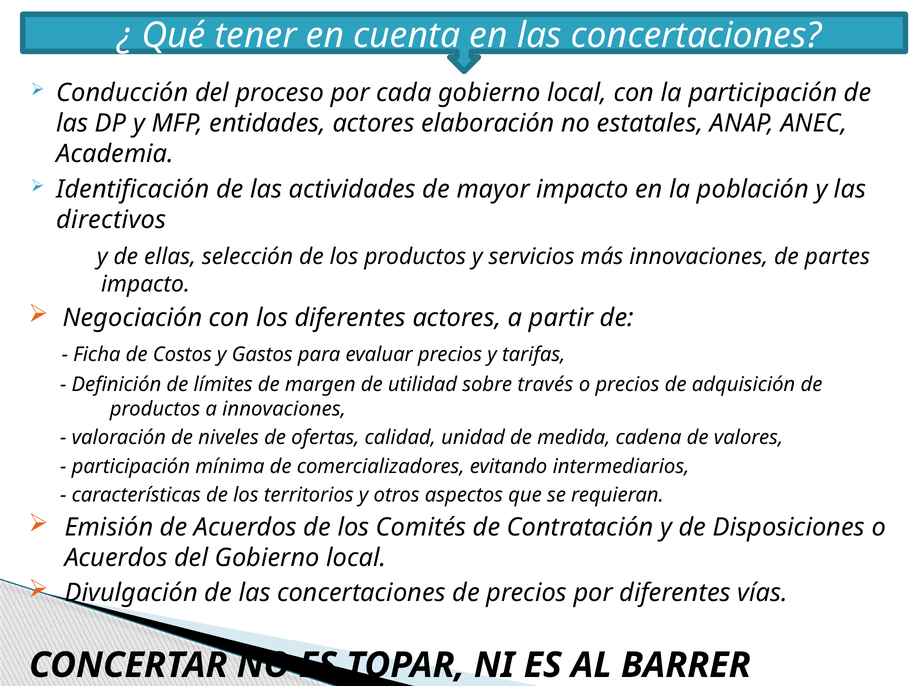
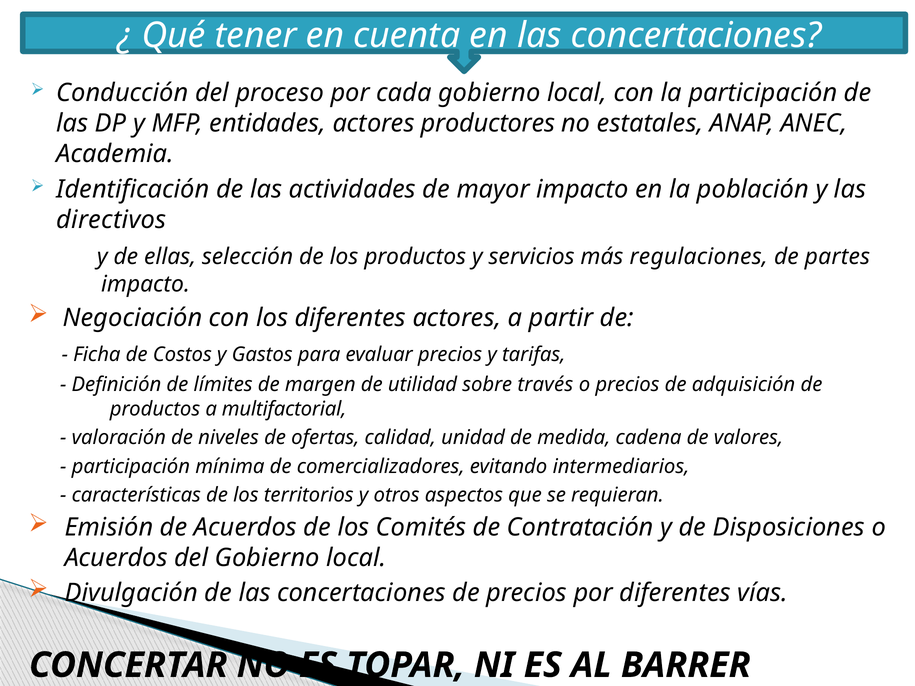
elaboración: elaboración -> productores (488, 124)
más innovaciones: innovaciones -> regulaciones (699, 257)
a innovaciones: innovaciones -> multifactorial (284, 409)
